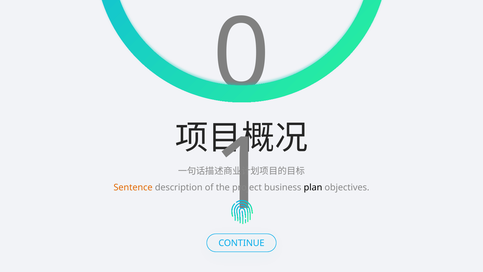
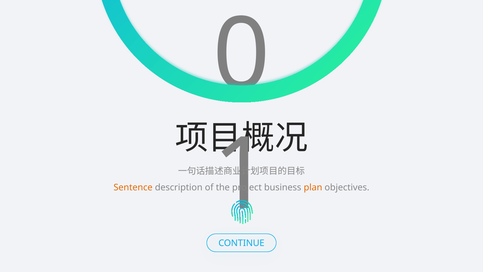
plan colour: black -> orange (313, 187)
